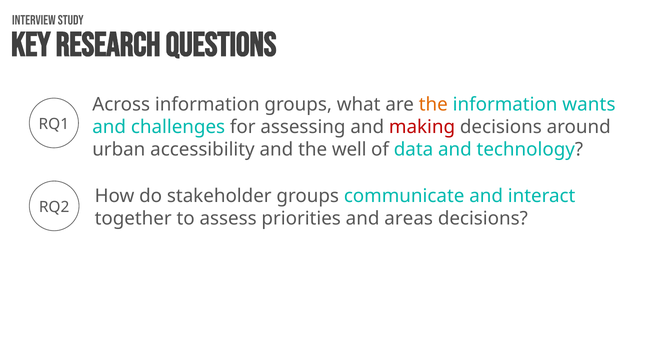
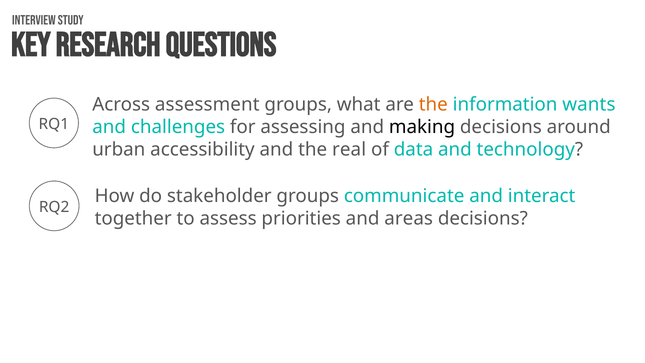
Across information: information -> assessment (207, 104)
making colour: red -> black (422, 127)
well: well -> real (349, 150)
